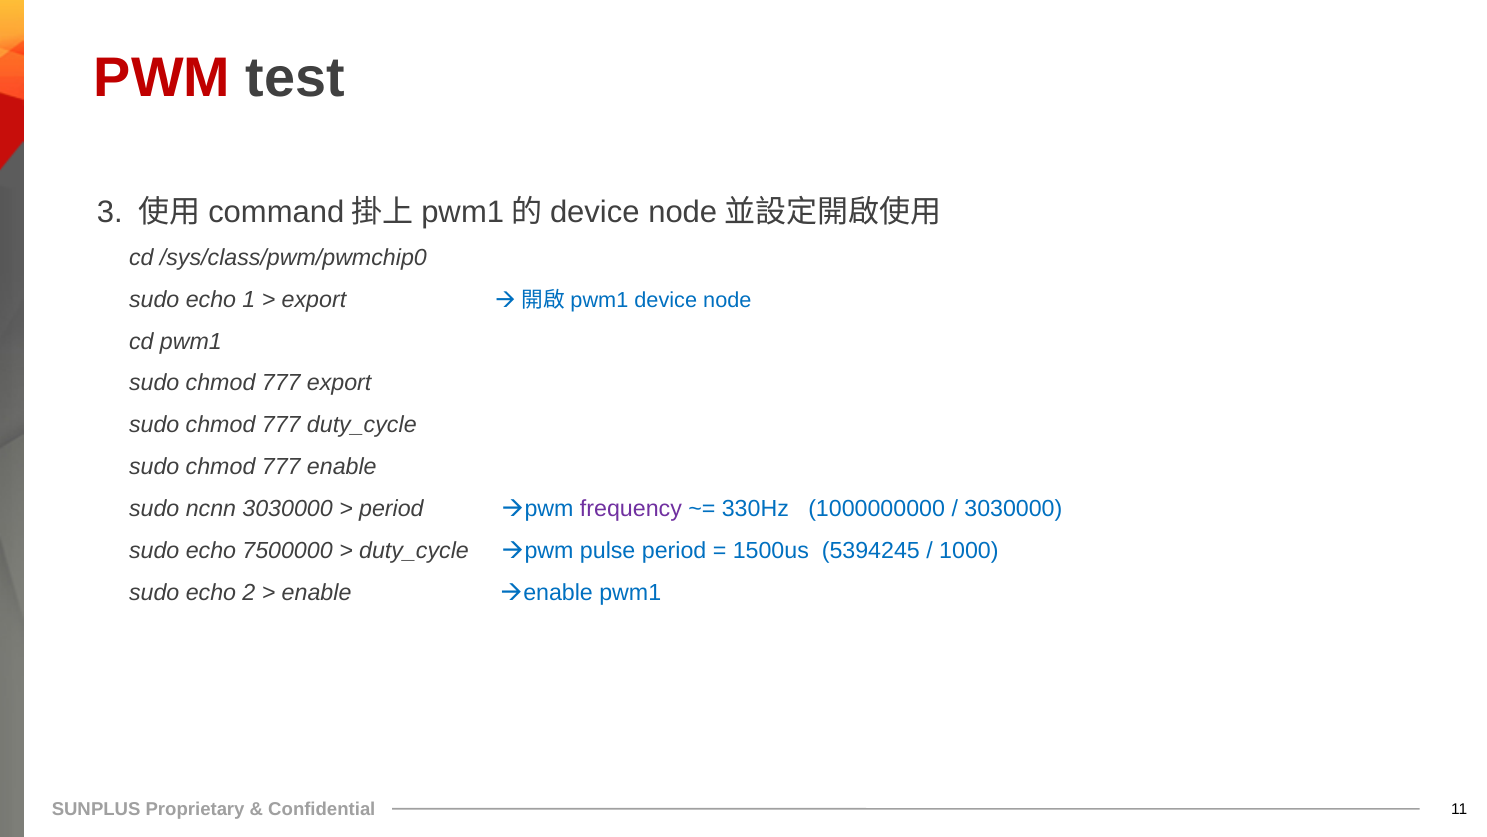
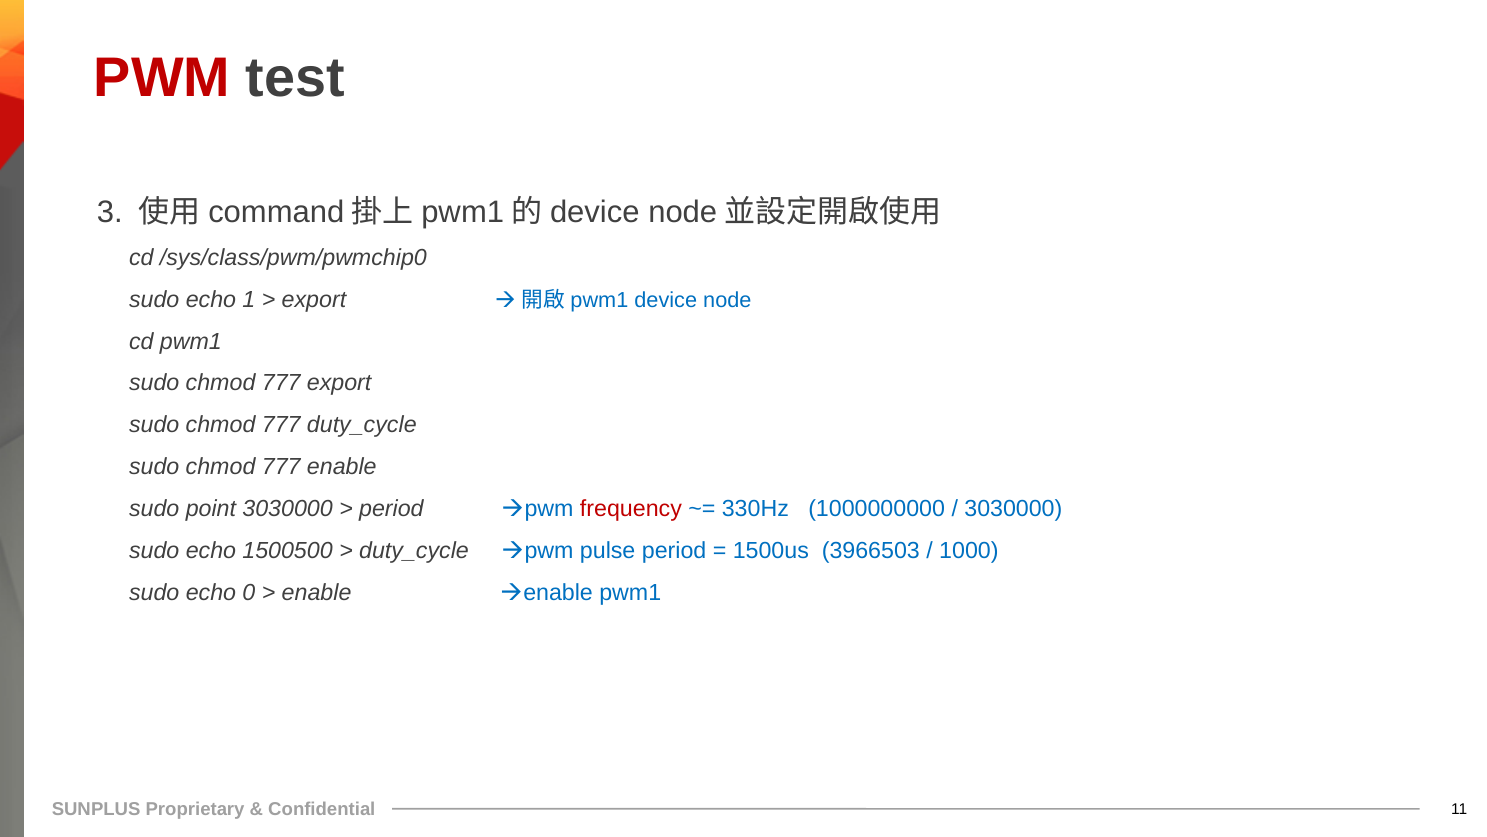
ncnn: ncnn -> point (211, 508)
frequency colour: purple -> red (631, 508)
7500000: 7500000 -> 1500500 (288, 550)
5394245: 5394245 -> 3966503 (871, 550)
2: 2 -> 0 (249, 592)
